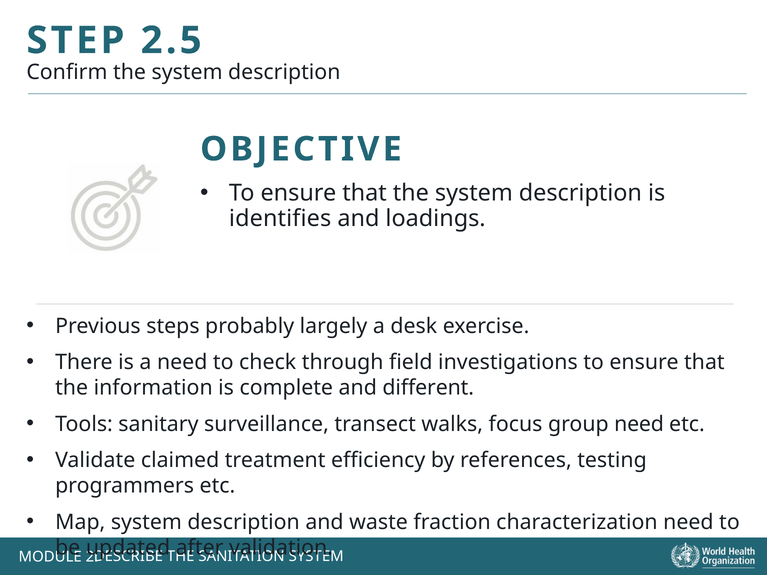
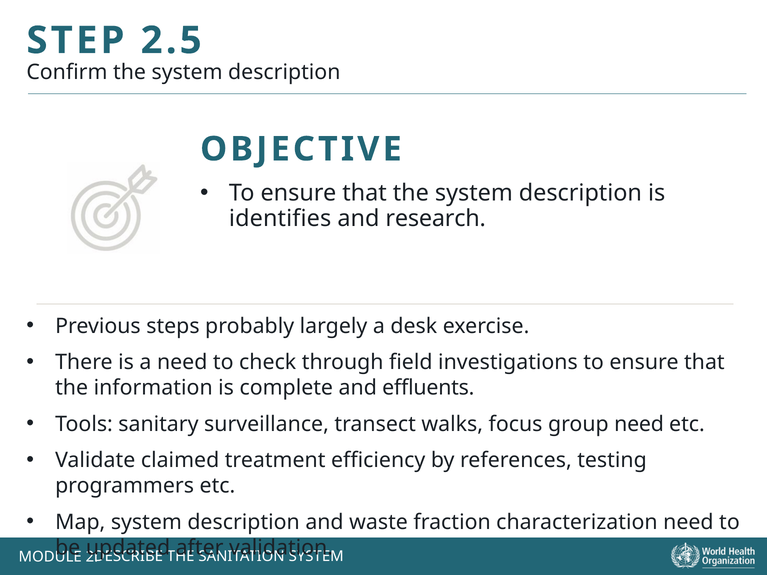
loadings: loadings -> research (436, 218)
different: different -> effluents (428, 388)
